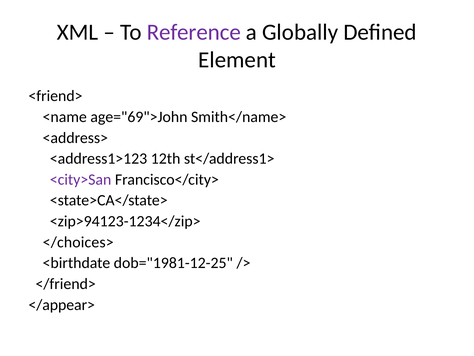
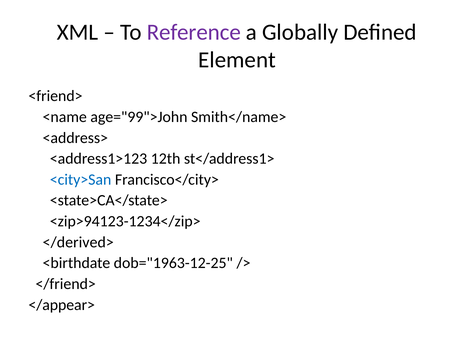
age="69">John: age="69">John -> age="99">John (139, 117)
<city>San colour: purple -> blue (81, 179)
</choices>: </choices> -> </derived> (78, 242)
dob="1981-12-25: dob="1981-12-25 -> dob="1963-12-25 (173, 263)
